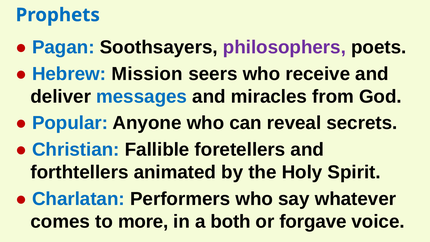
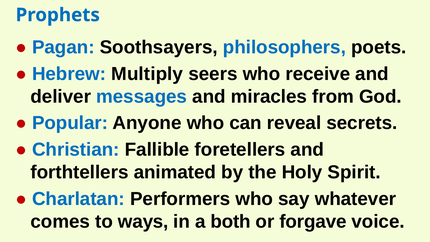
philosophers colour: purple -> blue (284, 47)
Mission: Mission -> Multiply (147, 74)
more: more -> ways (143, 221)
